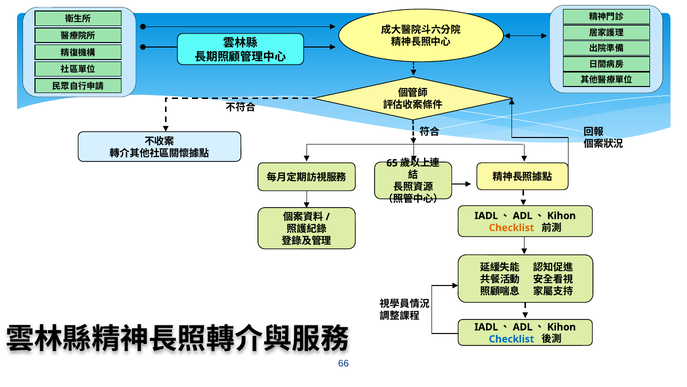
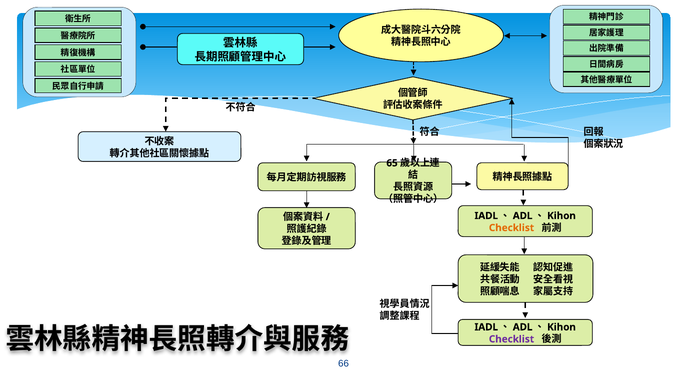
Checklist colour: blue -> purple (511, 339)
